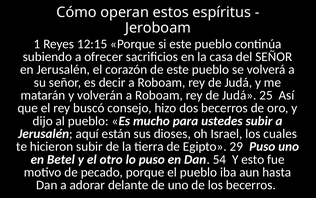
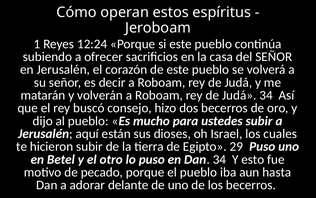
12:15: 12:15 -> 12:24 (92, 44)
Judá 25: 25 -> 34 (266, 95)
Dan 54: 54 -> 34 (219, 159)
